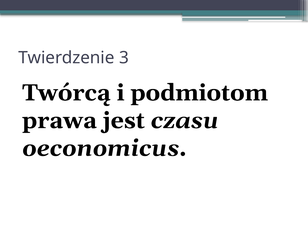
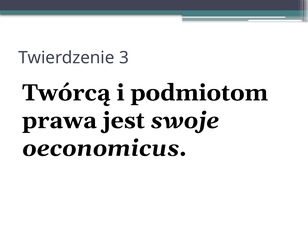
czasu: czasu -> swoje (185, 120)
